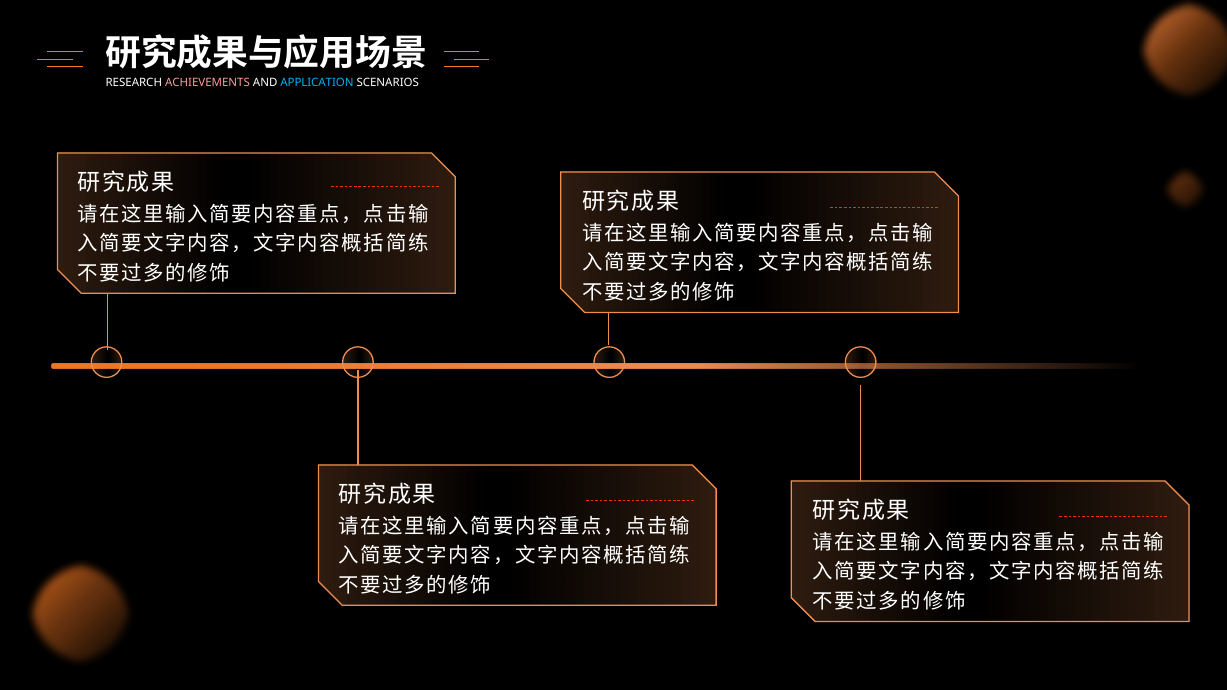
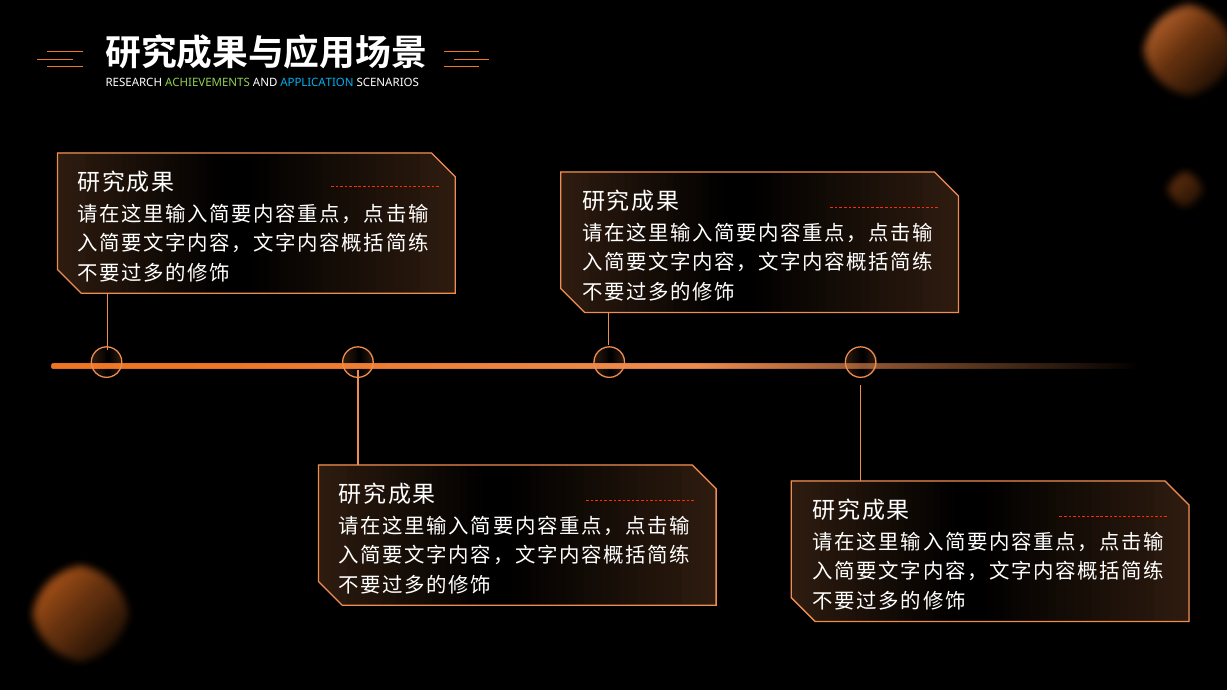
ACHIEVEMENTS colour: pink -> light green (208, 83)
